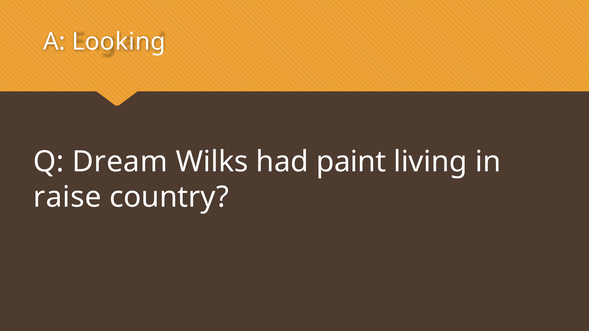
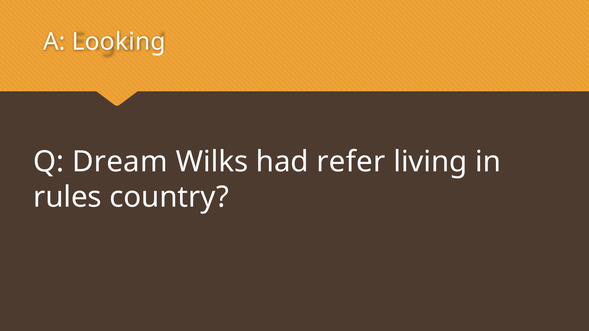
paint: paint -> refer (351, 162)
raise: raise -> rules (68, 197)
